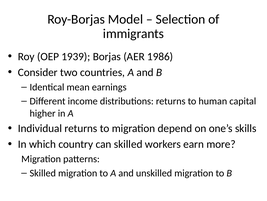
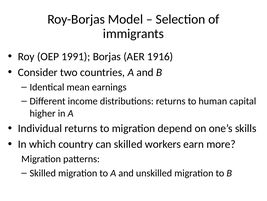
1939: 1939 -> 1991 (76, 56)
1986: 1986 -> 1916 (160, 56)
